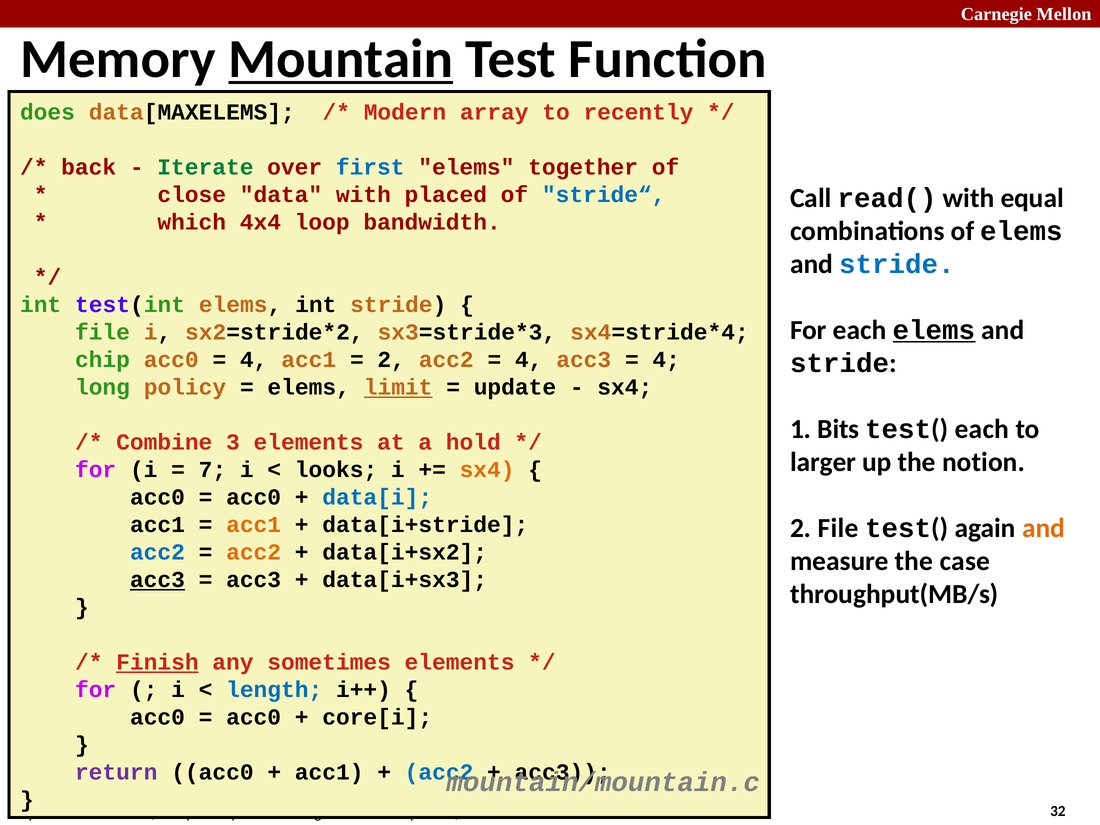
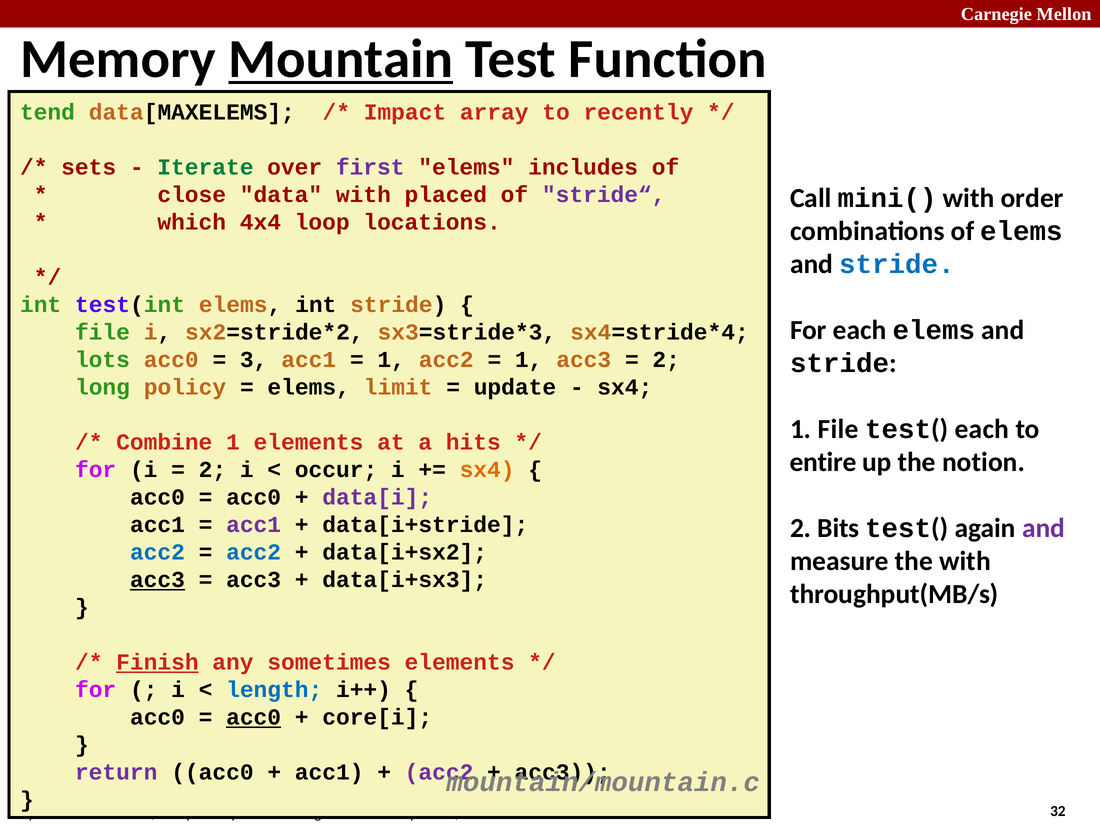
does: does -> tend (47, 112)
Modern: Modern -> Impact (405, 112)
back: back -> sets (89, 167)
first colour: blue -> purple (370, 167)
together: together -> includes (583, 167)
stride“ colour: blue -> purple (604, 195)
read(: read( -> mini( (887, 198)
equal: equal -> order (1032, 198)
bandwidth: bandwidth -> locations (432, 222)
elems underline: present -> none (934, 330)
chip: chip -> lots (102, 360)
4: 4 -> 3 (254, 360)
2: 2 -> 1 (391, 360)
4: 4 -> 1 (529, 360)
4: 4 -> 2 (666, 360)
limit underline: present -> none (398, 387)
1 Bits: Bits -> File (838, 429)
Combine 3: 3 -> 1 (233, 442)
hold: hold -> hits (473, 442)
larger: larger -> entire (823, 462)
7: 7 -> 2 (212, 470)
looks: looks -> occur (336, 470)
data[i colour: blue -> purple (377, 497)
acc1 colour: orange -> purple (254, 525)
2 File: File -> Bits (838, 528)
and colour: orange -> purple (1043, 528)
acc2 colour: orange -> blue (254, 552)
the case: case -> with (965, 561)
acc0 underline: none -> present (254, 717)
acc2 colour: blue -> purple (439, 772)
